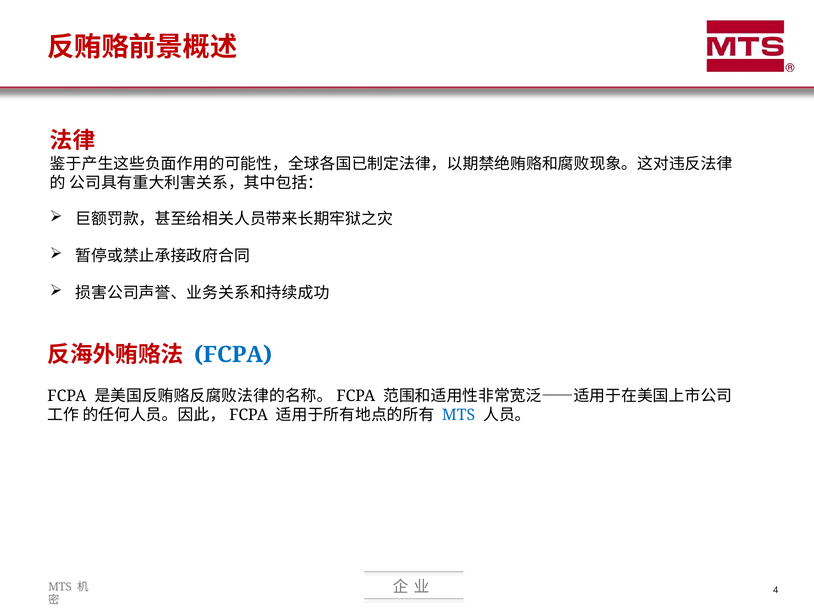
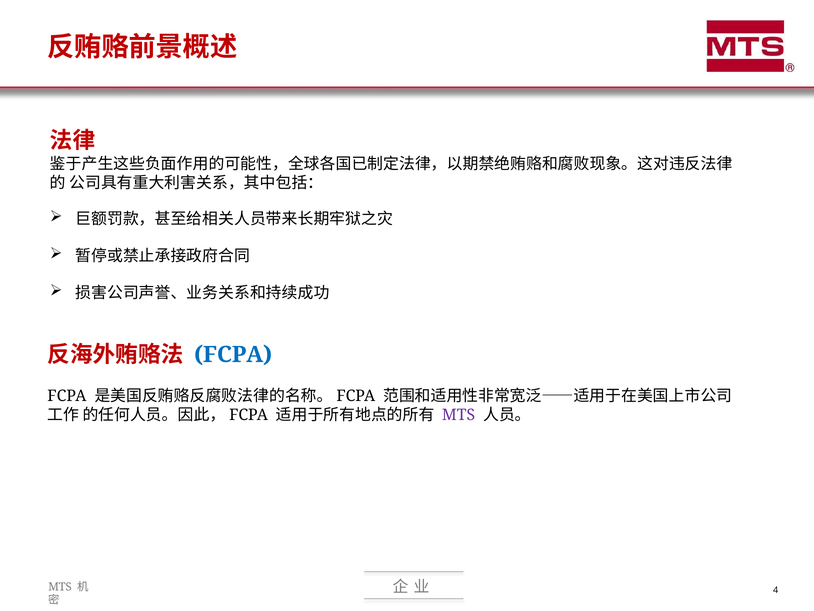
MTS colour: blue -> purple (459, 415)
